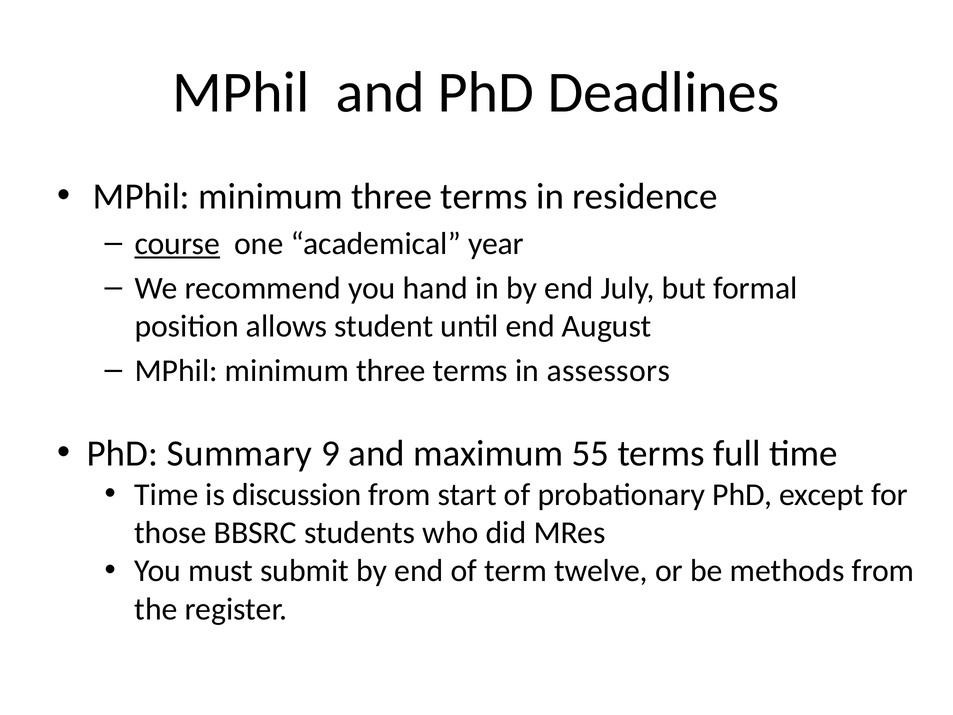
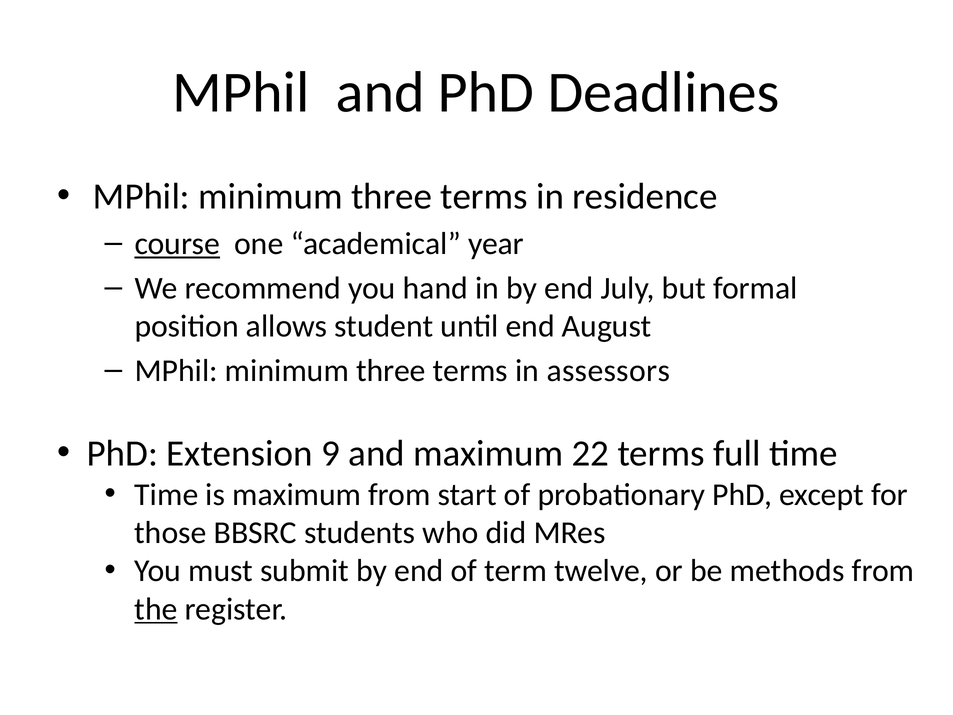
Summary: Summary -> Extension (240, 454)
55: 55 -> 22 (590, 454)
is discussion: discussion -> maximum (297, 494)
the underline: none -> present (156, 609)
